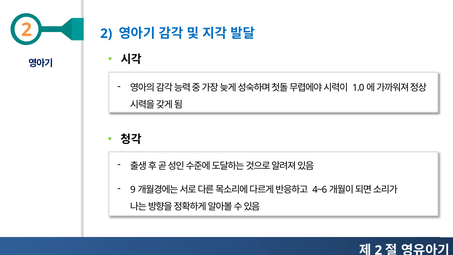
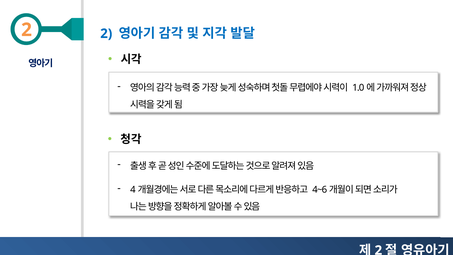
9: 9 -> 4 (133, 190)
